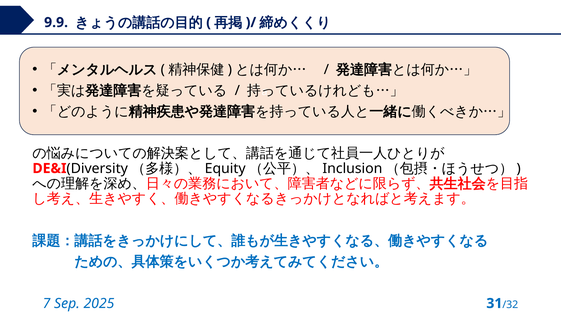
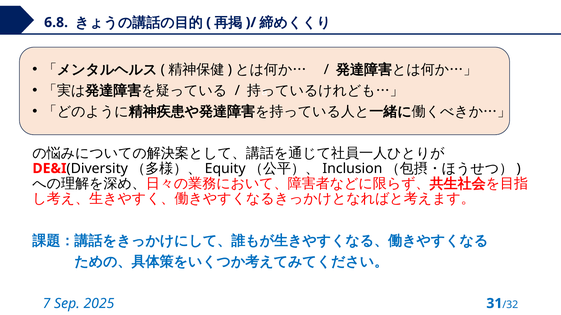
9.9: 9.9 -> 6.8 (56, 22)
